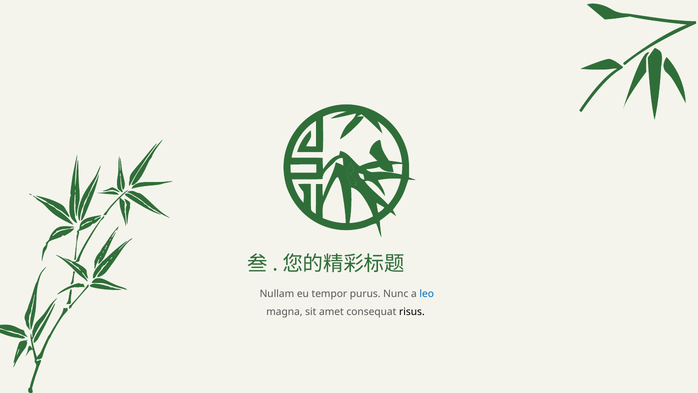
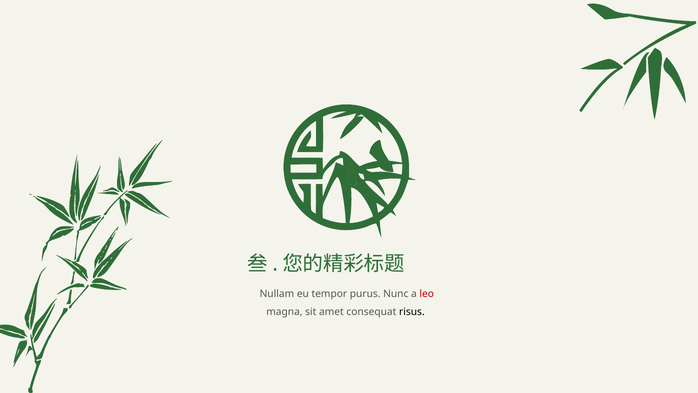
leo colour: blue -> red (427, 293)
